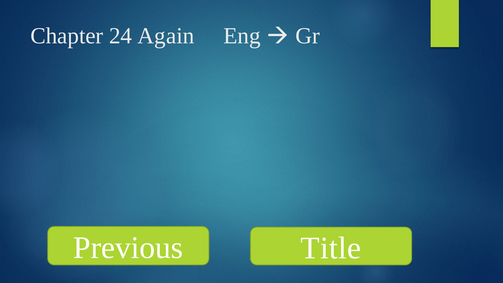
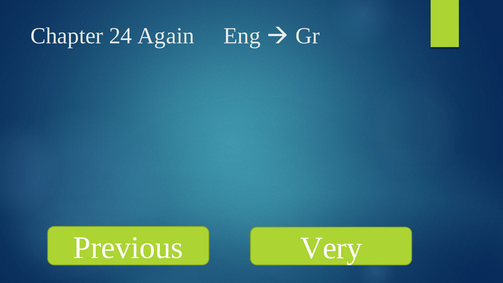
Title: Title -> Very (331, 248)
